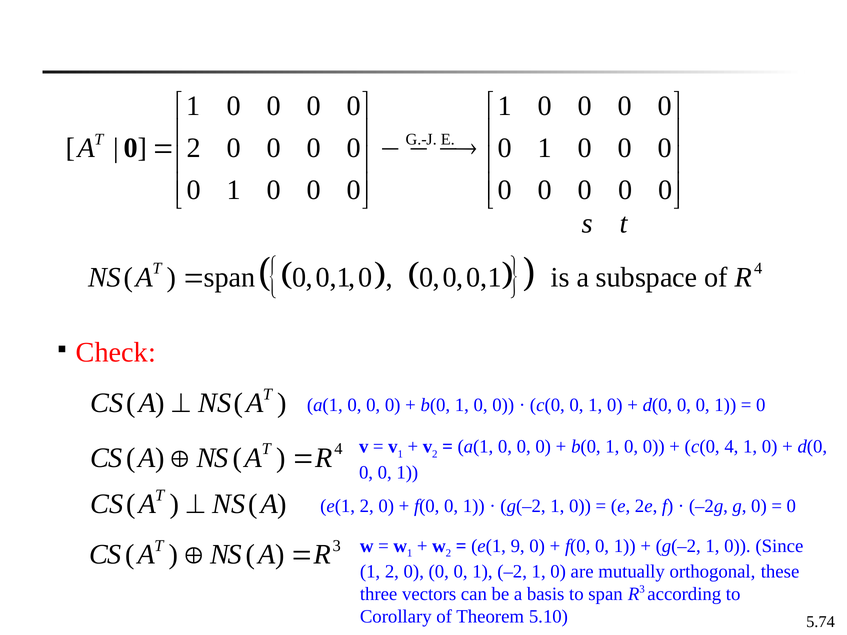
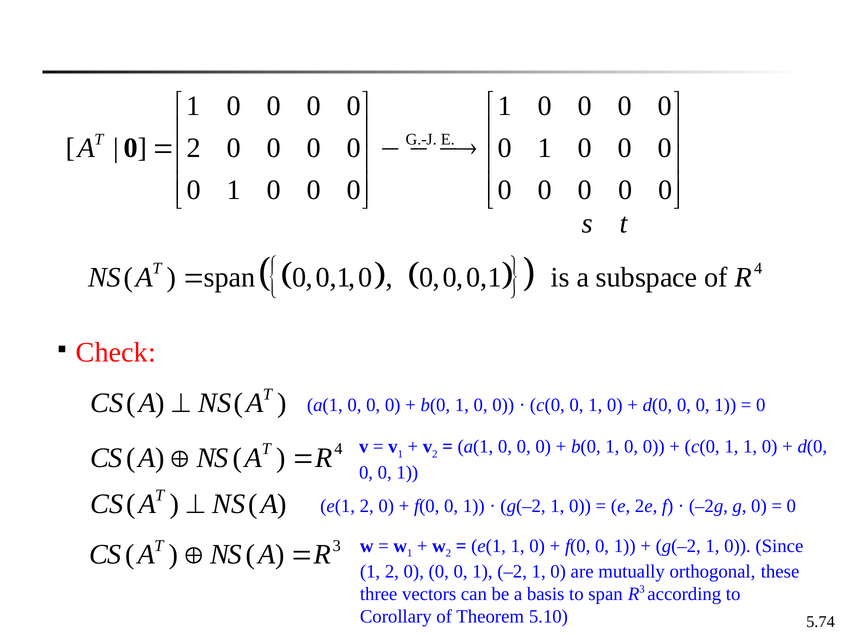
c(0 4: 4 -> 1 (731, 447)
e(1 9: 9 -> 1 (518, 546)
